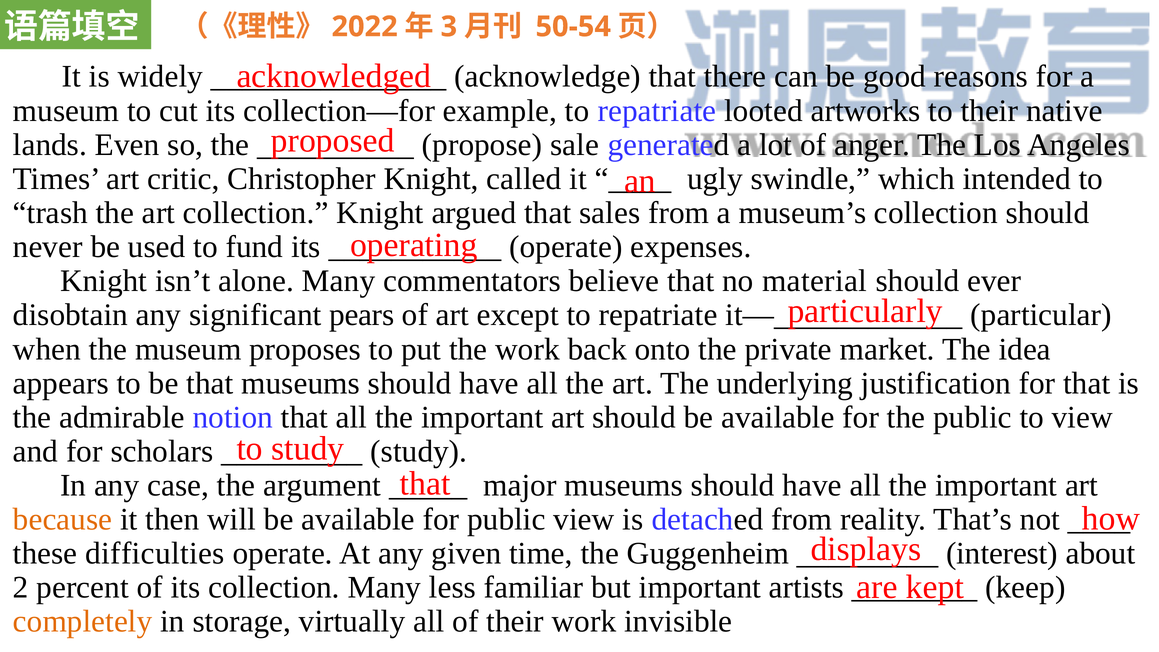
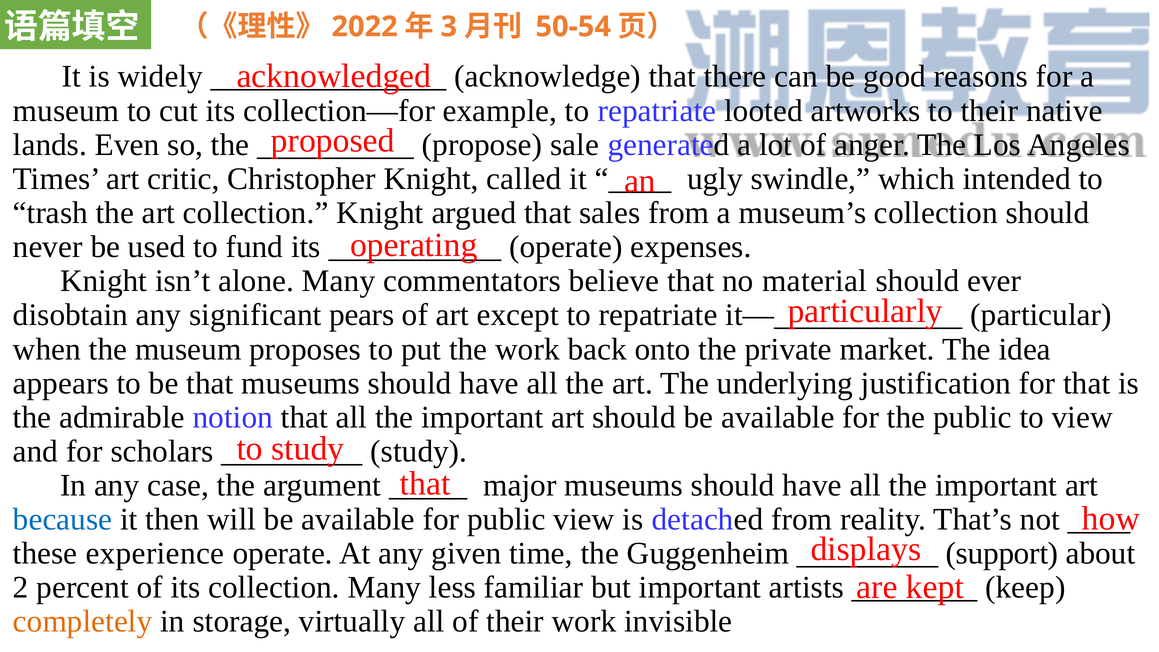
because colour: orange -> blue (63, 519)
difficulties: difficulties -> experience (155, 553)
interest: interest -> support (1002, 553)
